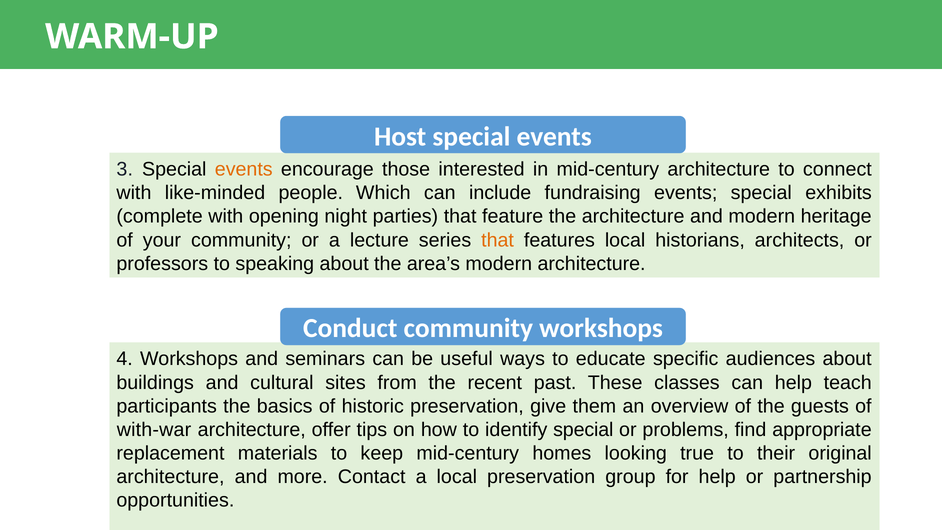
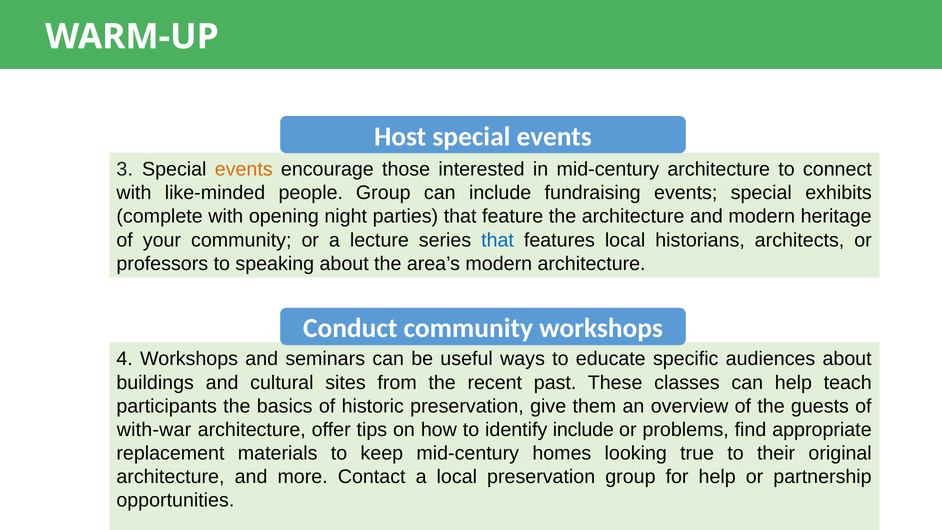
people Which: Which -> Group (383, 193)
that colour: orange -> blue (498, 240)
identify special: special -> include (583, 430)
